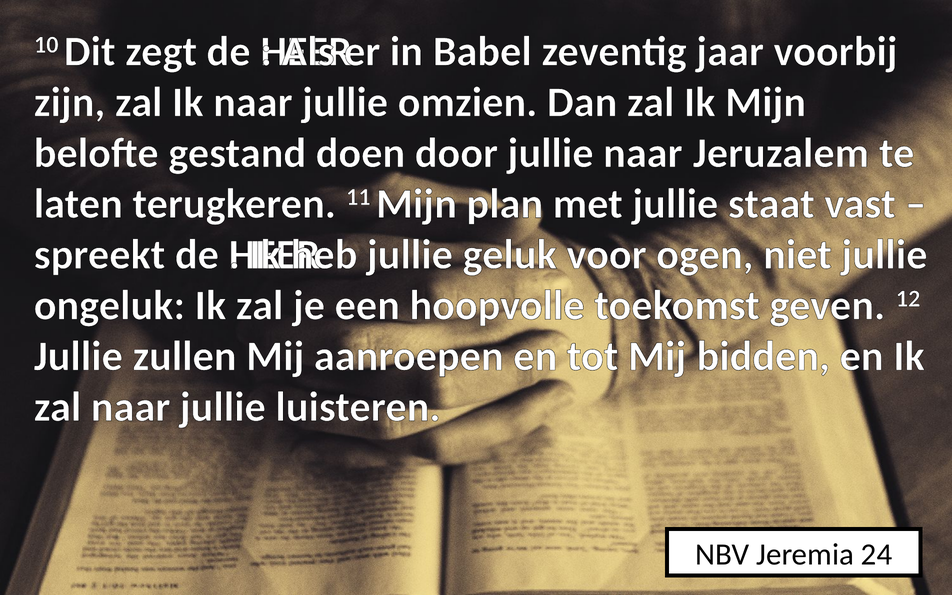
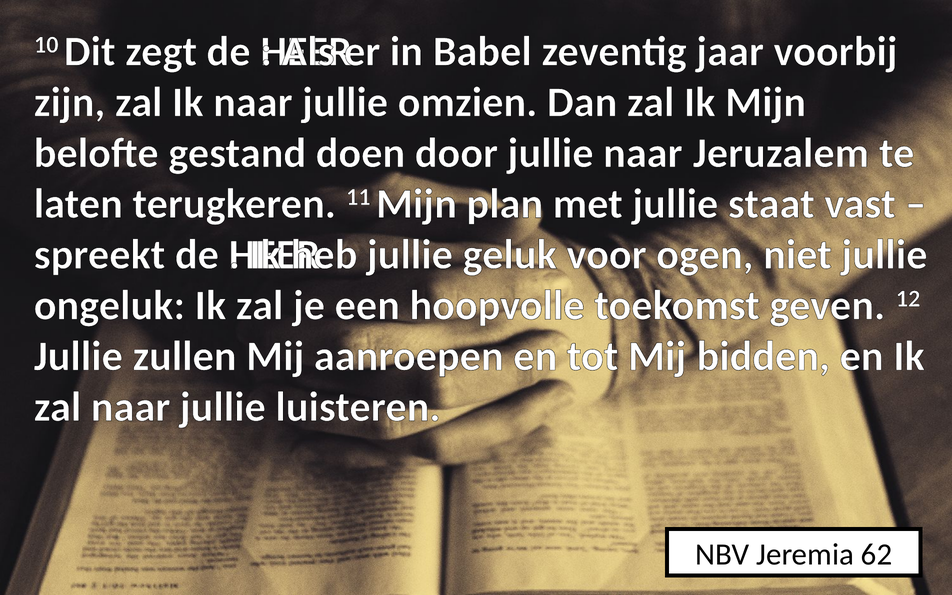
24: 24 -> 62 (877, 555)
